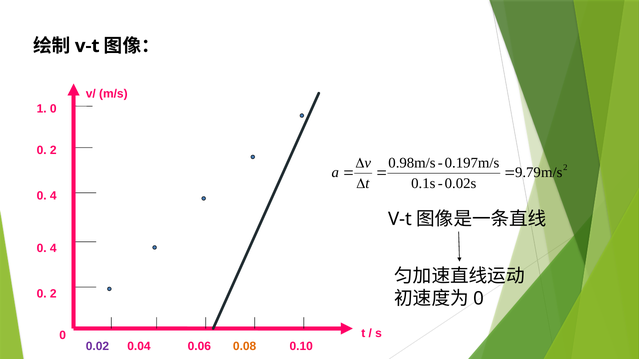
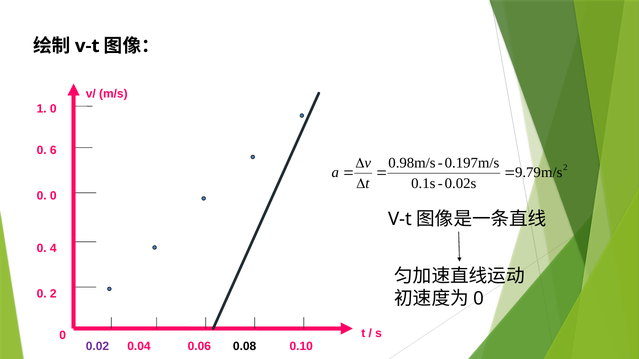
2: 2 -> 6 (53, 151)
4: 4 -> 0 (53, 196)
0.08 colour: orange -> black (245, 347)
